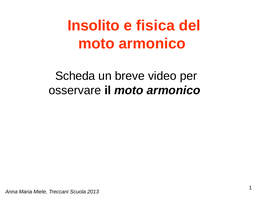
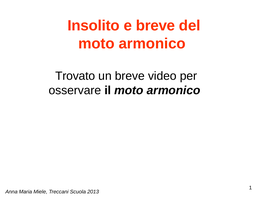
e fisica: fisica -> breve (156, 26)
Scheda: Scheda -> Trovato (75, 76)
